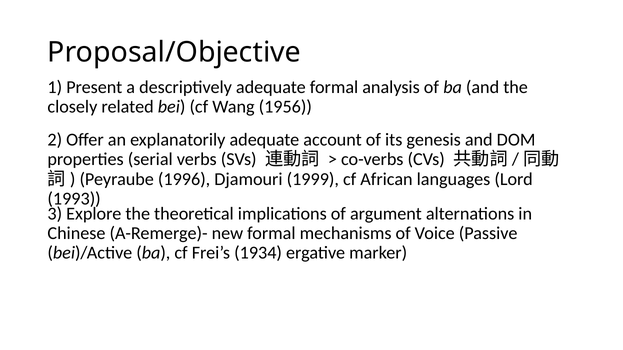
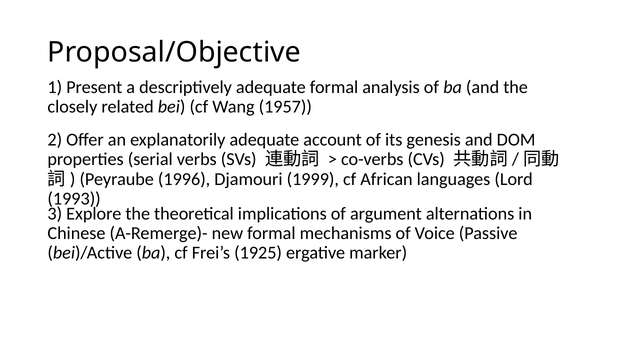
1956: 1956 -> 1957 (285, 107)
1934: 1934 -> 1925 (258, 253)
